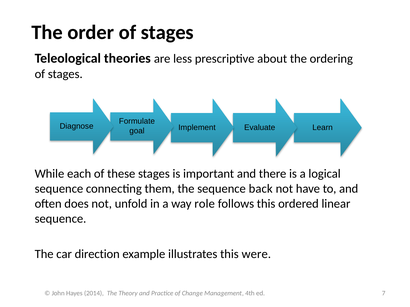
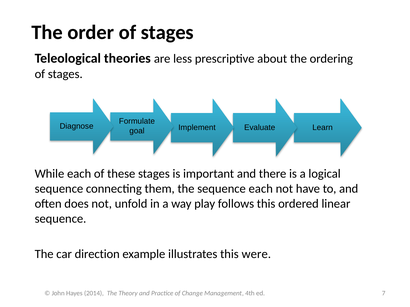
sequence back: back -> each (261, 189)
role: role -> play (205, 204)
